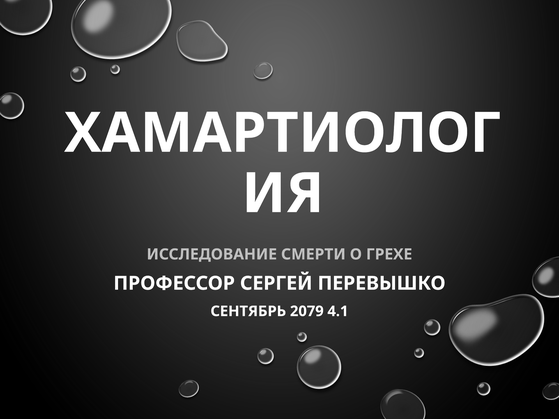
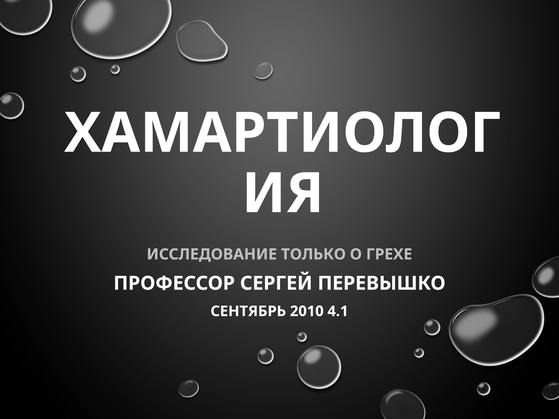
СМЕРТИ: СМЕРТИ -> ТОЛЬКО (313, 254)
2079: 2079 -> 2010 (307, 311)
